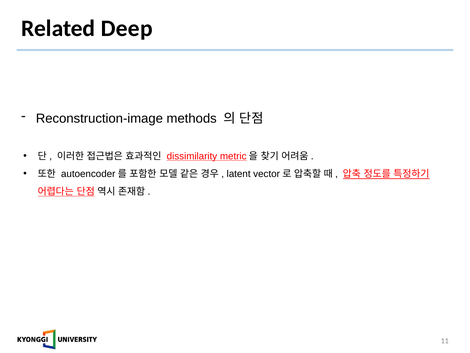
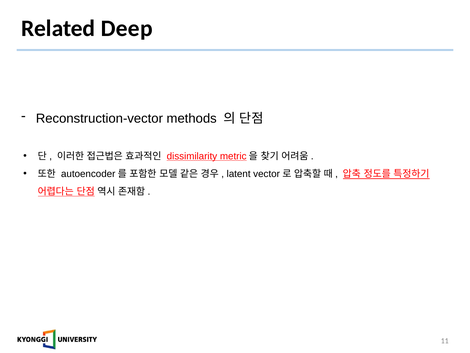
Reconstruction-image: Reconstruction-image -> Reconstruction-vector (99, 118)
